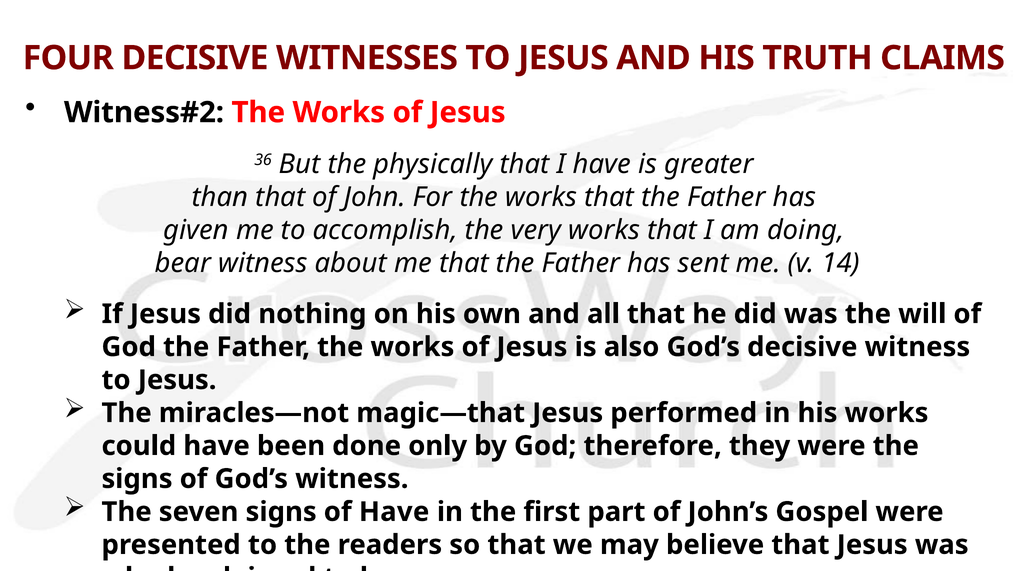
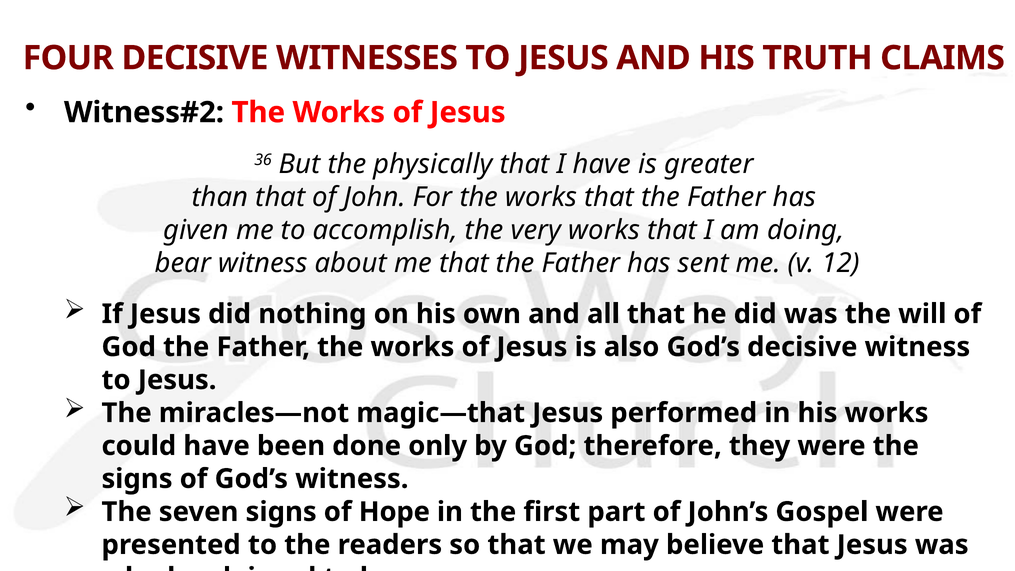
14: 14 -> 12 (841, 263)
of Have: Have -> Hope (394, 512)
